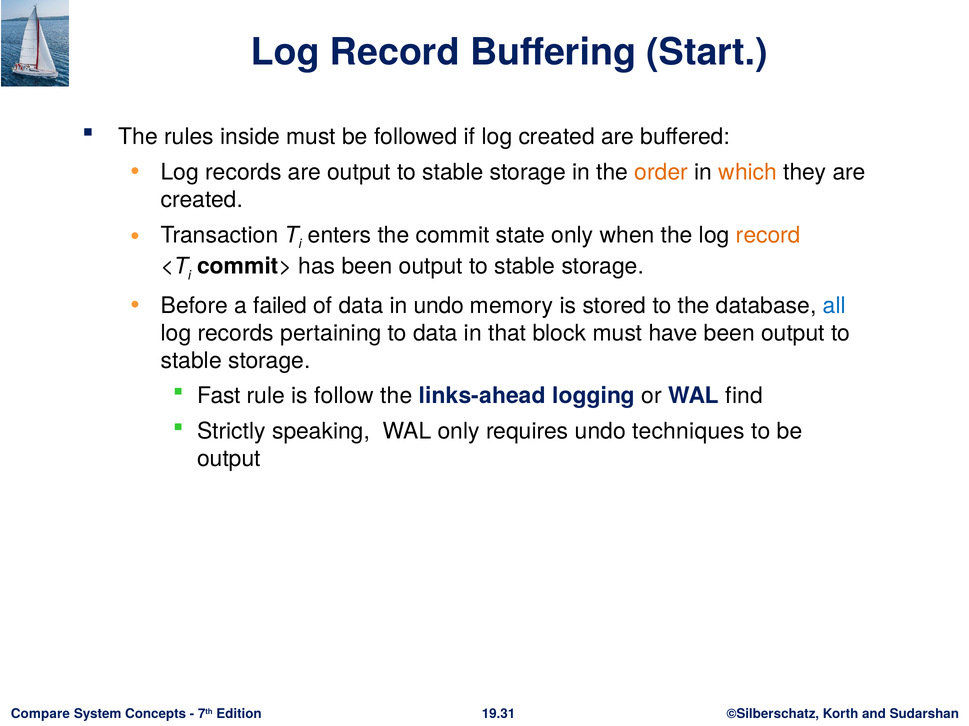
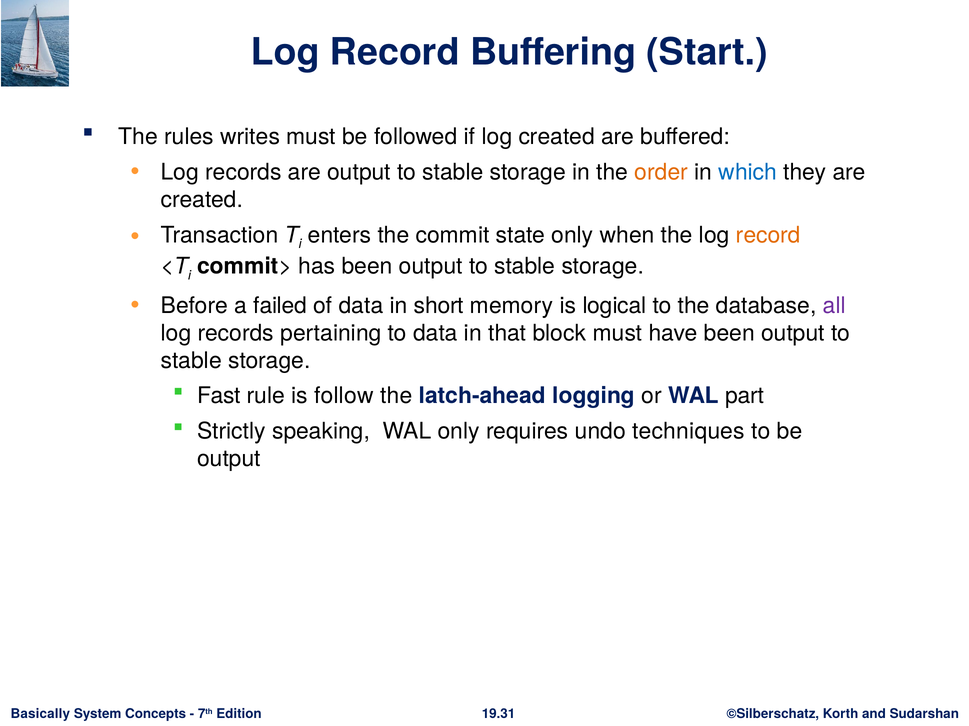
inside: inside -> writes (250, 137)
which colour: orange -> blue (748, 172)
in undo: undo -> short (439, 306)
stored: stored -> logical (614, 306)
all colour: blue -> purple (834, 306)
links-ahead: links-ahead -> latch-ahead (482, 396)
find: find -> part (744, 396)
Compare: Compare -> Basically (40, 715)
